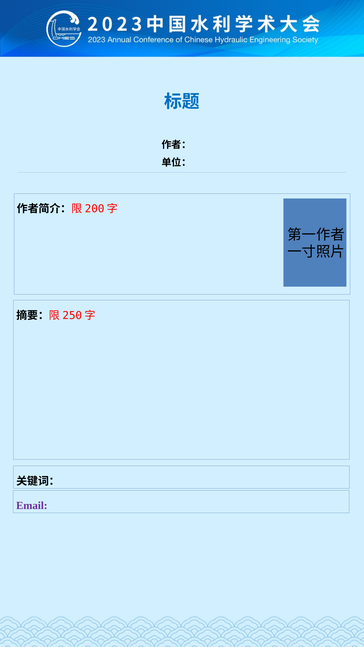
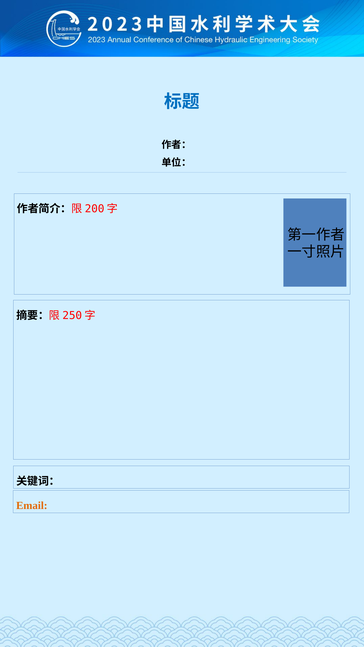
Email colour: purple -> orange (32, 506)
